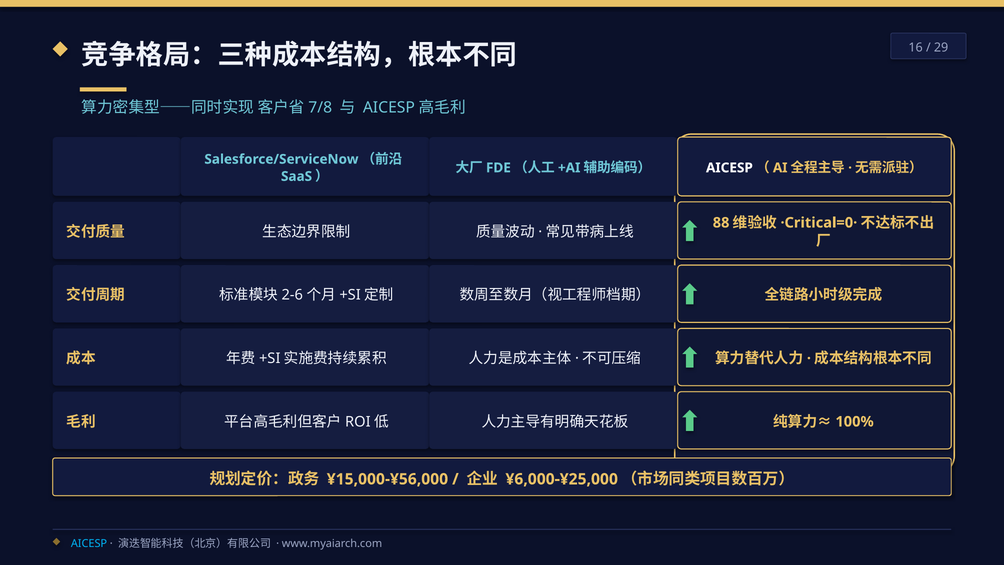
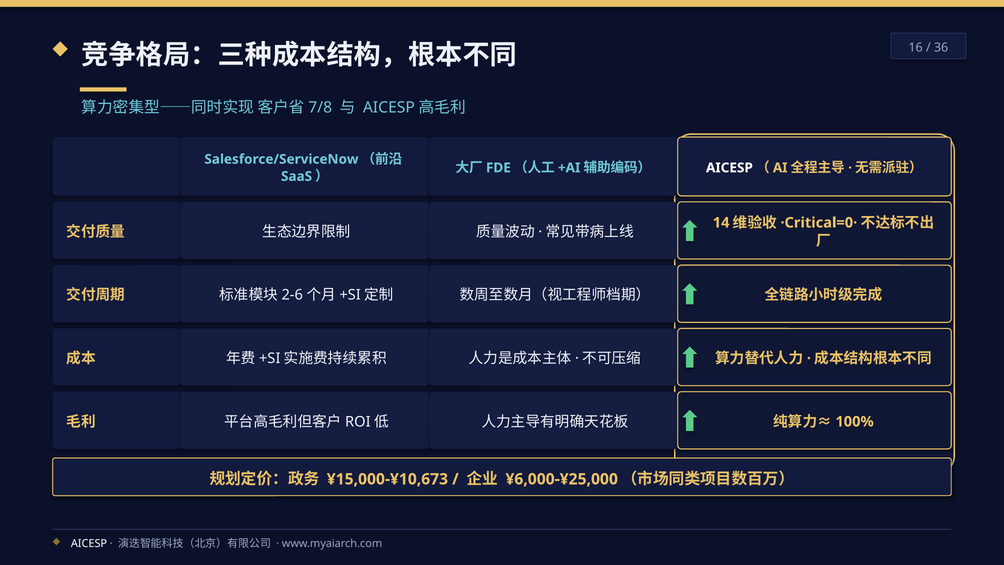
29: 29 -> 36 (941, 48)
88: 88 -> 14 (721, 223)
¥15,000-¥56,000: ¥15,000-¥56,000 -> ¥15,000-¥10,673 (387, 479)
AICESP colour: light blue -> white (89, 543)
